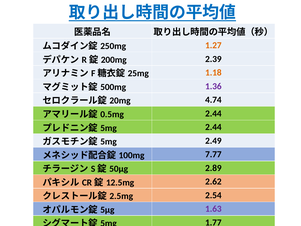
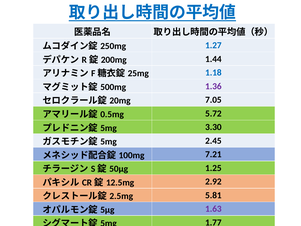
1.27 colour: orange -> blue (213, 45)
2.39: 2.39 -> 1.44 (213, 59)
1.18 colour: orange -> blue (213, 73)
4.74: 4.74 -> 7.05 (213, 100)
2.44: 2.44 -> 5.72 (213, 113)
2.44: 2.44 -> 3.30 (213, 127)
2.49: 2.49 -> 2.45 (213, 141)
7.77: 7.77 -> 7.21 (213, 154)
2.89: 2.89 -> 1.25 (213, 168)
2.62: 2.62 -> 2.92 (213, 181)
2.54: 2.54 -> 5.81 (213, 195)
